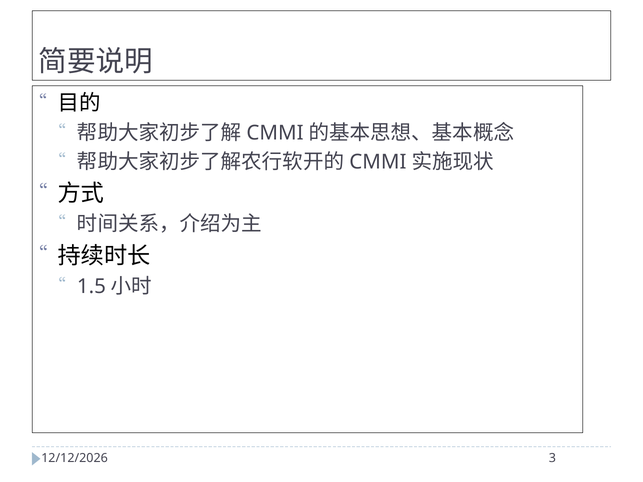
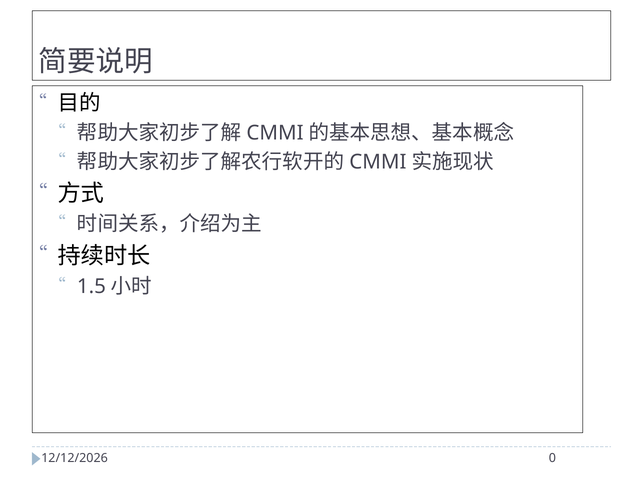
3: 3 -> 0 (552, 459)
